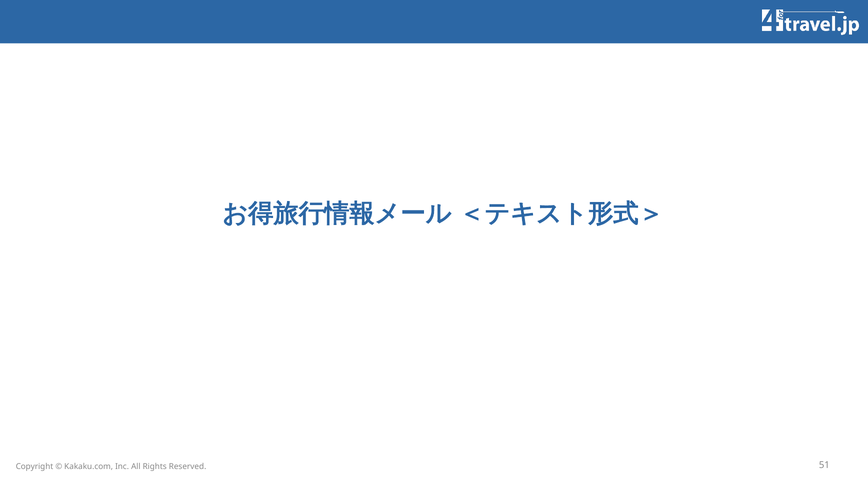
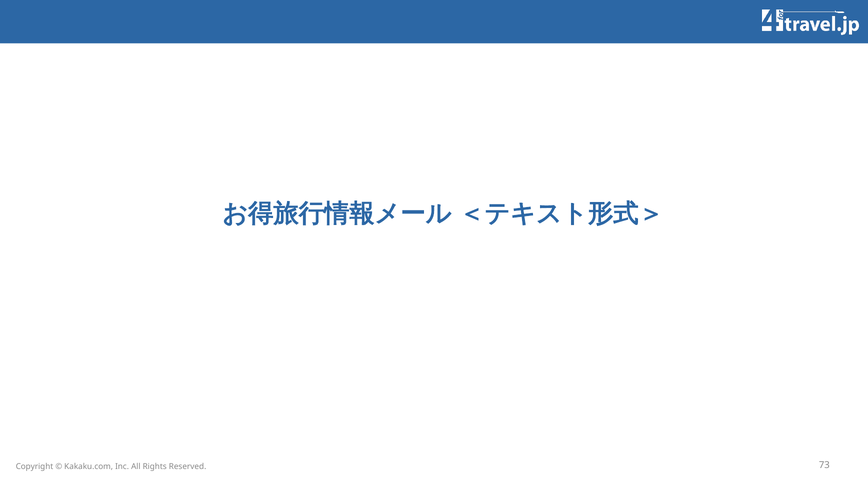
51: 51 -> 73 (824, 465)
